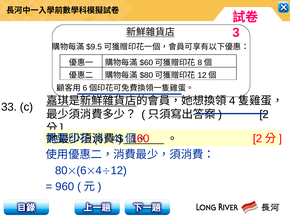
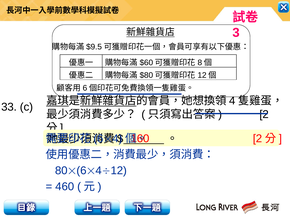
960: 960 -> 460 (65, 186)
